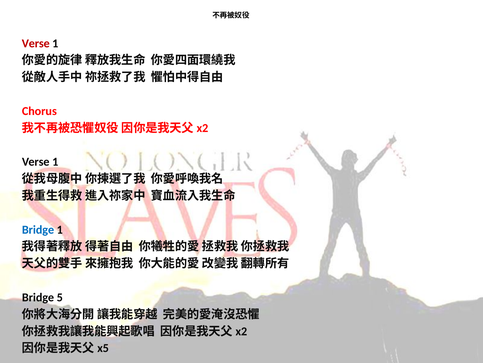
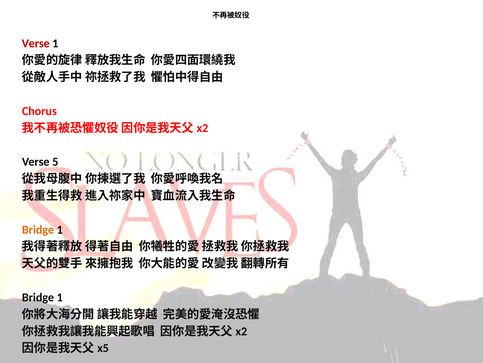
1: 1 -> 5 (55, 162)
Bridge colour: blue -> orange (38, 229)
5: 5 -> 1 (60, 297)
